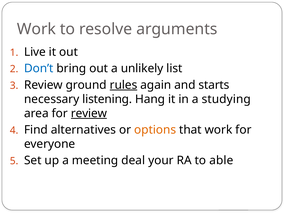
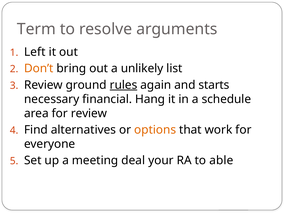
Work: Work -> Term (36, 29)
Live: Live -> Left (35, 52)
Don’t colour: blue -> orange (39, 68)
listening: listening -> financial (107, 99)
studying: studying -> schedule (226, 99)
review underline: present -> none (89, 113)
